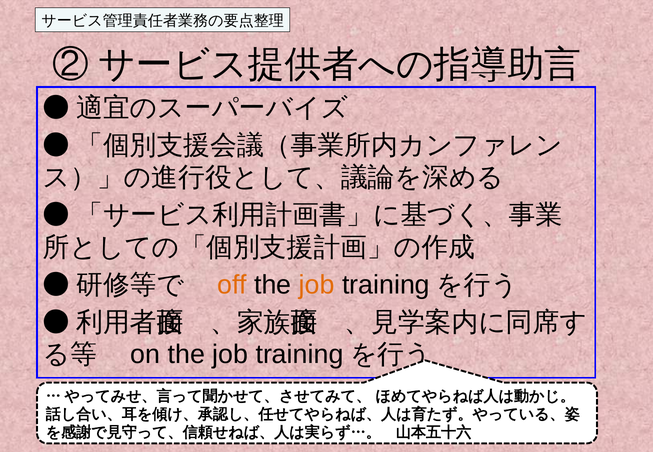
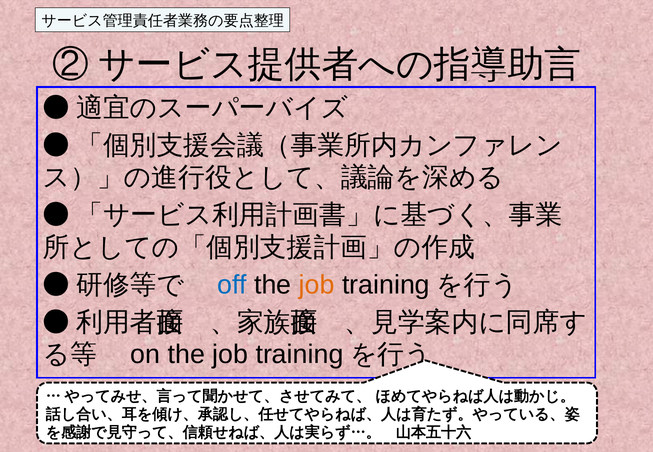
off colour: orange -> blue (232, 285)
